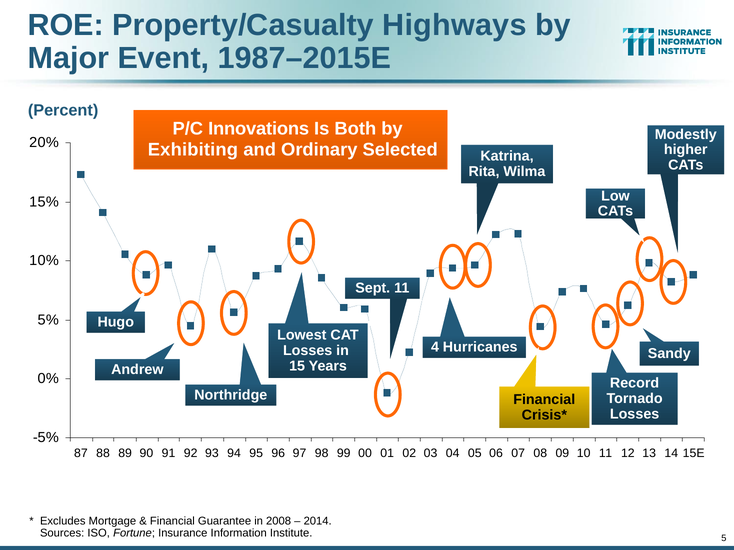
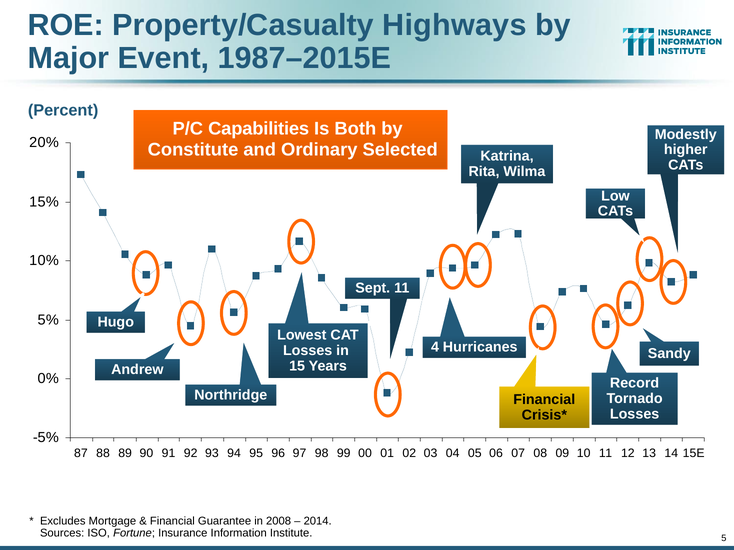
Innovations: Innovations -> Capabilities (259, 129)
Exhibiting: Exhibiting -> Constitute (193, 150)
